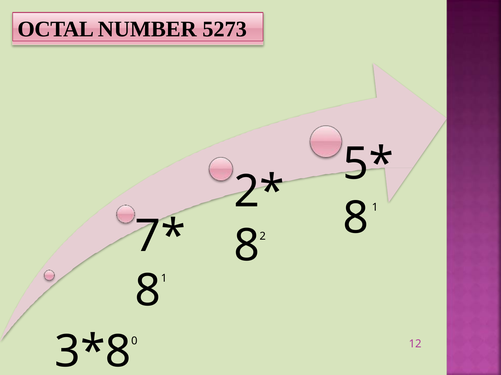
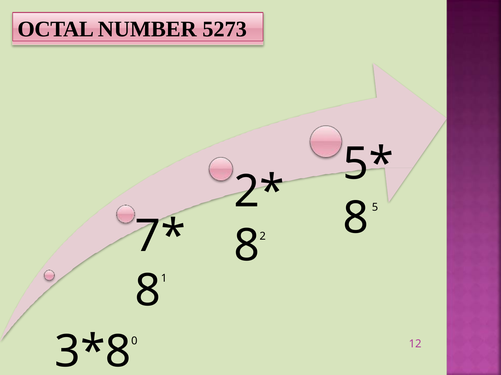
1: 1 -> 5 (375, 208)
